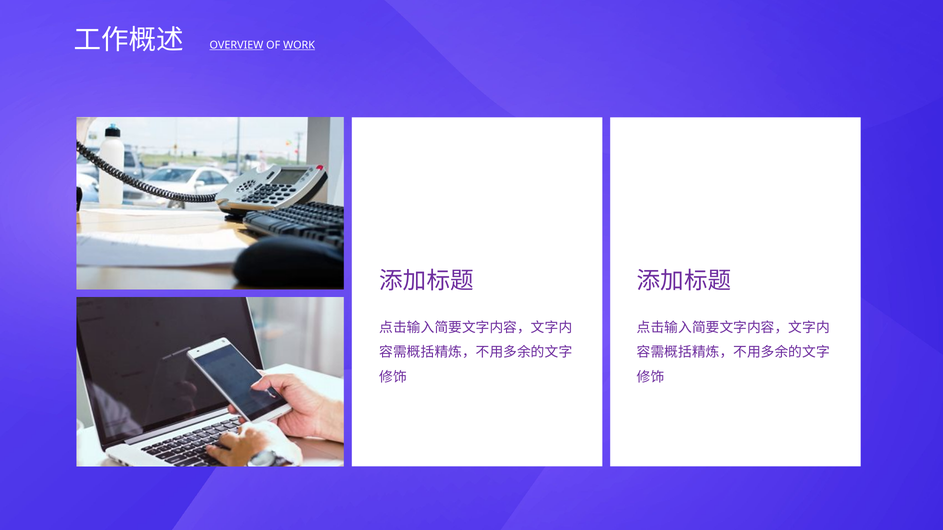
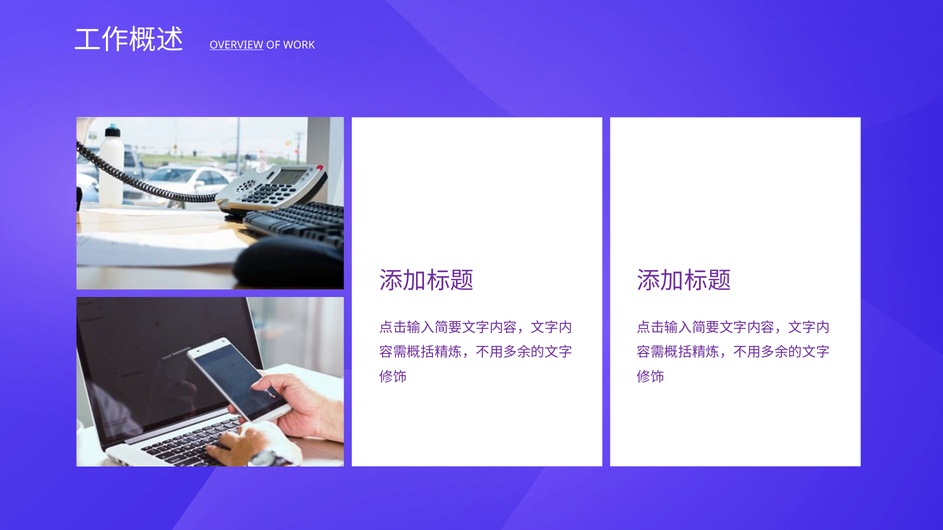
WORK underline: present -> none (299, 45)
